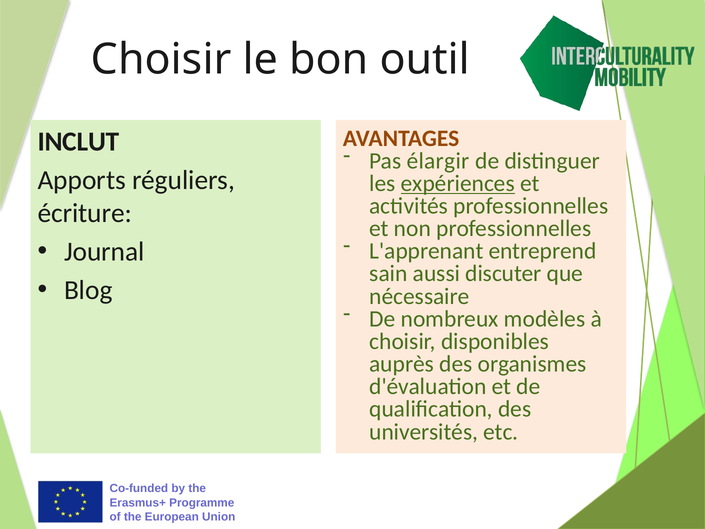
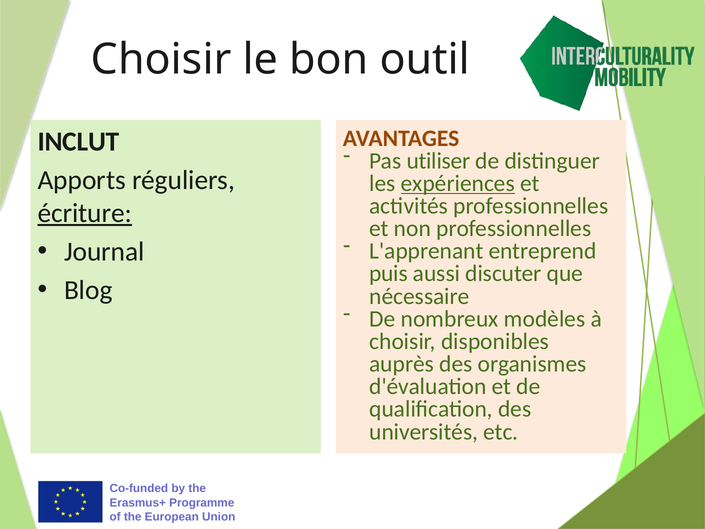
élargir: élargir -> utiliser (438, 161)
écriture underline: none -> present (85, 213)
sain: sain -> puis (389, 274)
